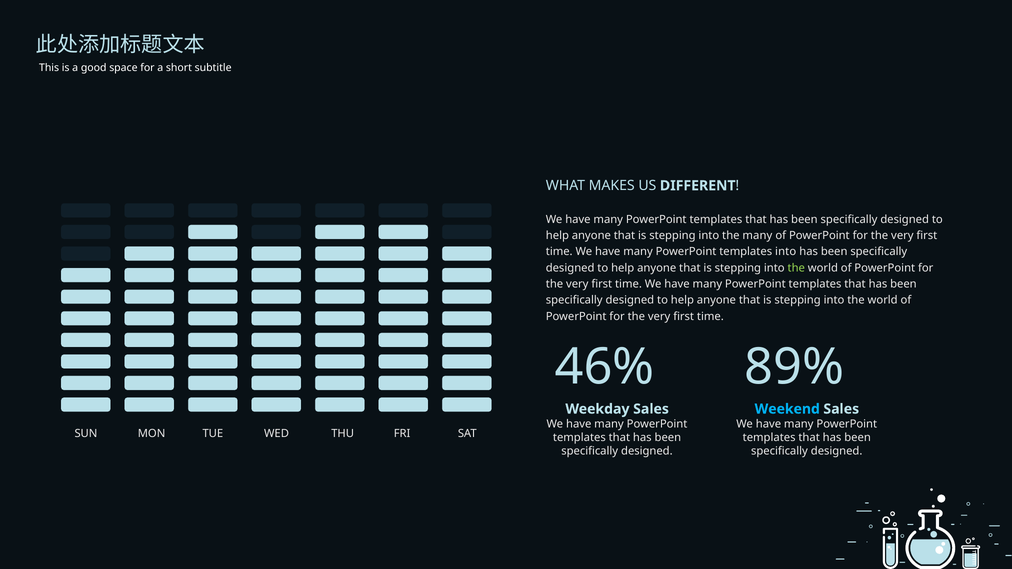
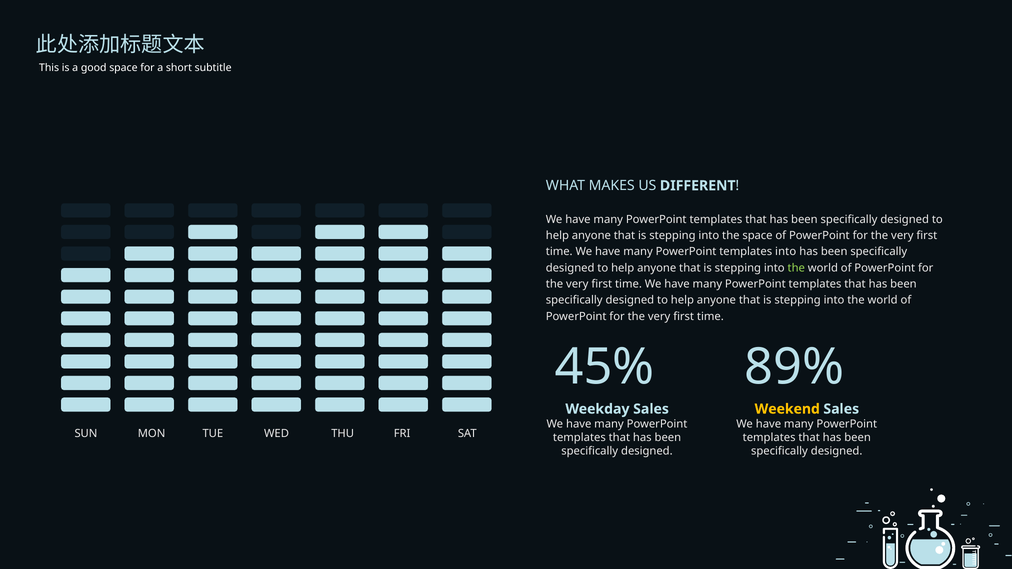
the many: many -> space (757, 236)
46%: 46% -> 45% (605, 367)
Weekend colour: light blue -> yellow (787, 409)
